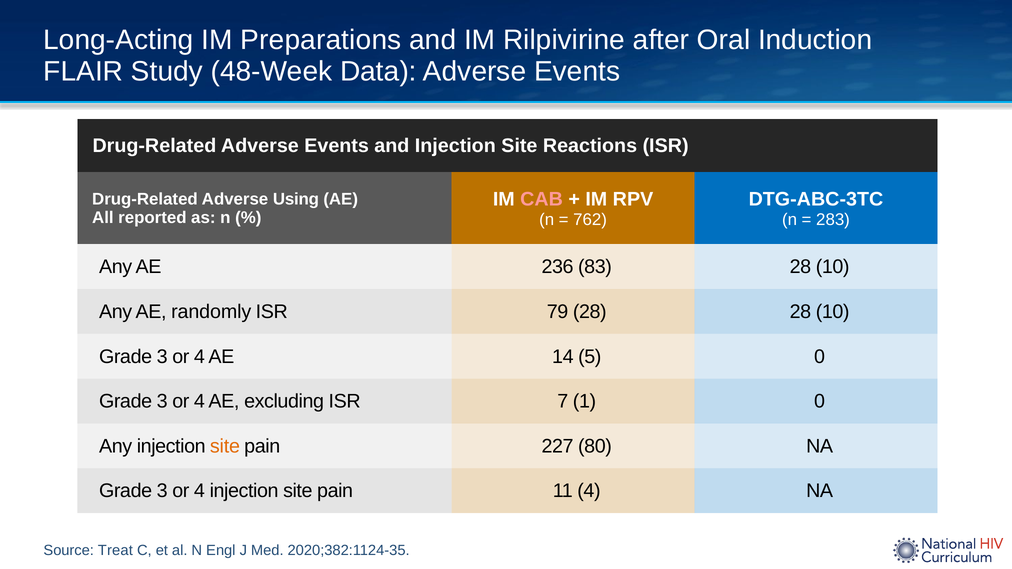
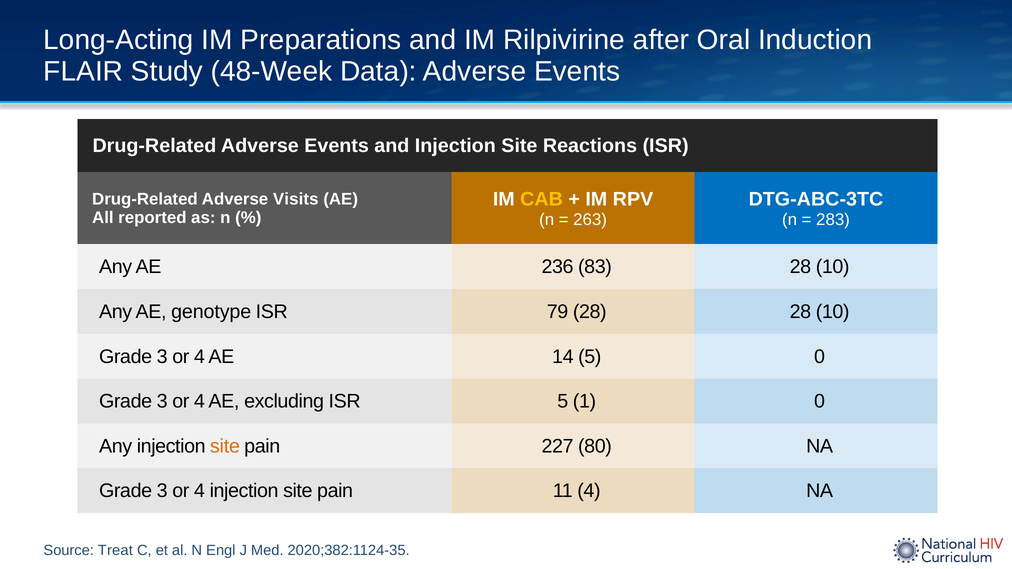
CAB colour: pink -> yellow (542, 199)
Using: Using -> Visits (296, 199)
762: 762 -> 263 (590, 220)
randomly: randomly -> genotype (211, 312)
ISR 7: 7 -> 5 (563, 402)
